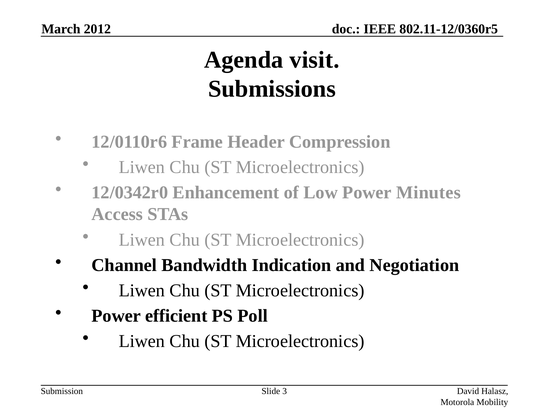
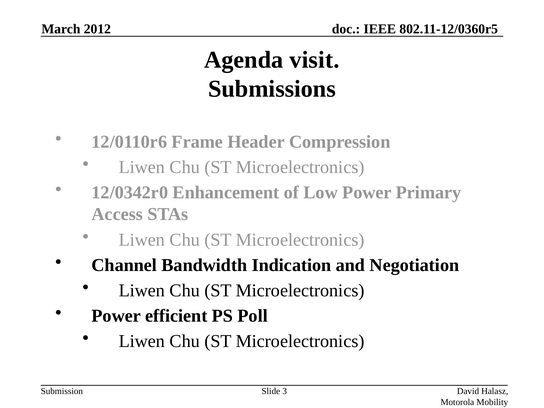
Minutes: Minutes -> Primary (429, 193)
